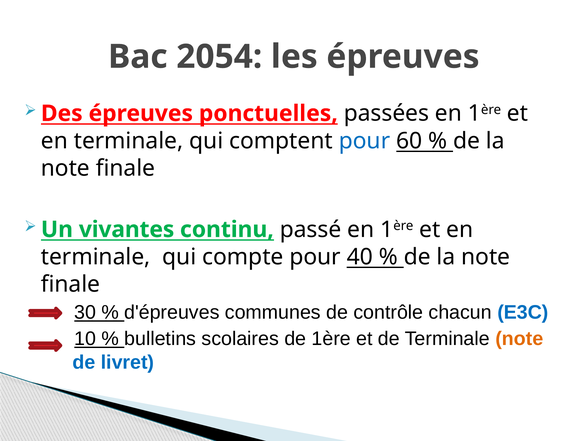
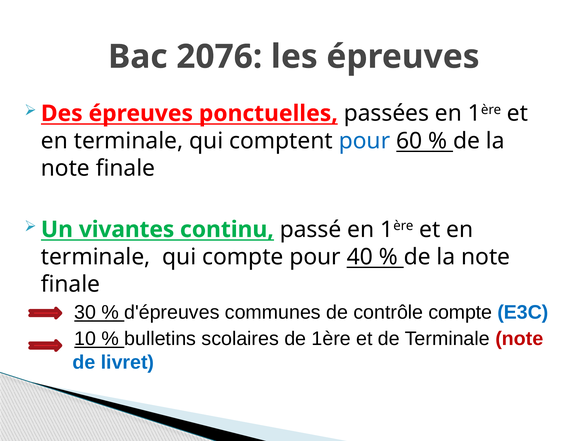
2054: 2054 -> 2076 (219, 57)
contrôle chacun: chacun -> compte (460, 312)
note colour: orange -> red (519, 339)
